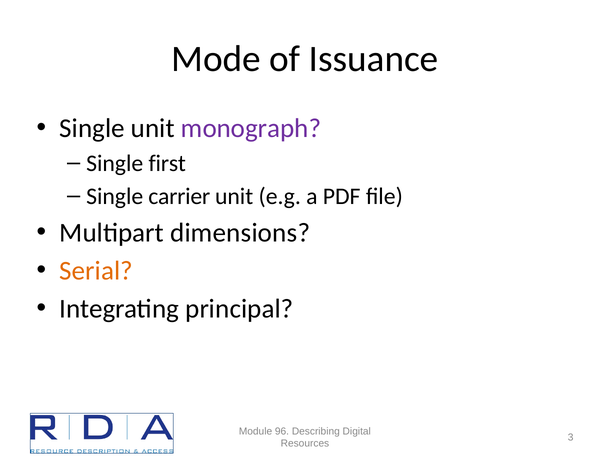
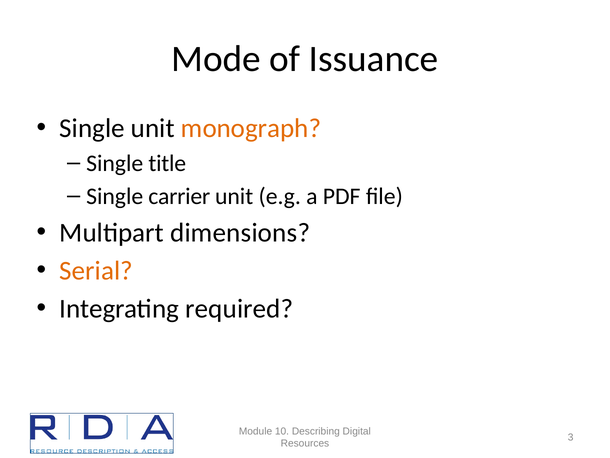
monograph colour: purple -> orange (251, 128)
first: first -> title (167, 163)
principal: principal -> required (239, 308)
96: 96 -> 10 (282, 431)
